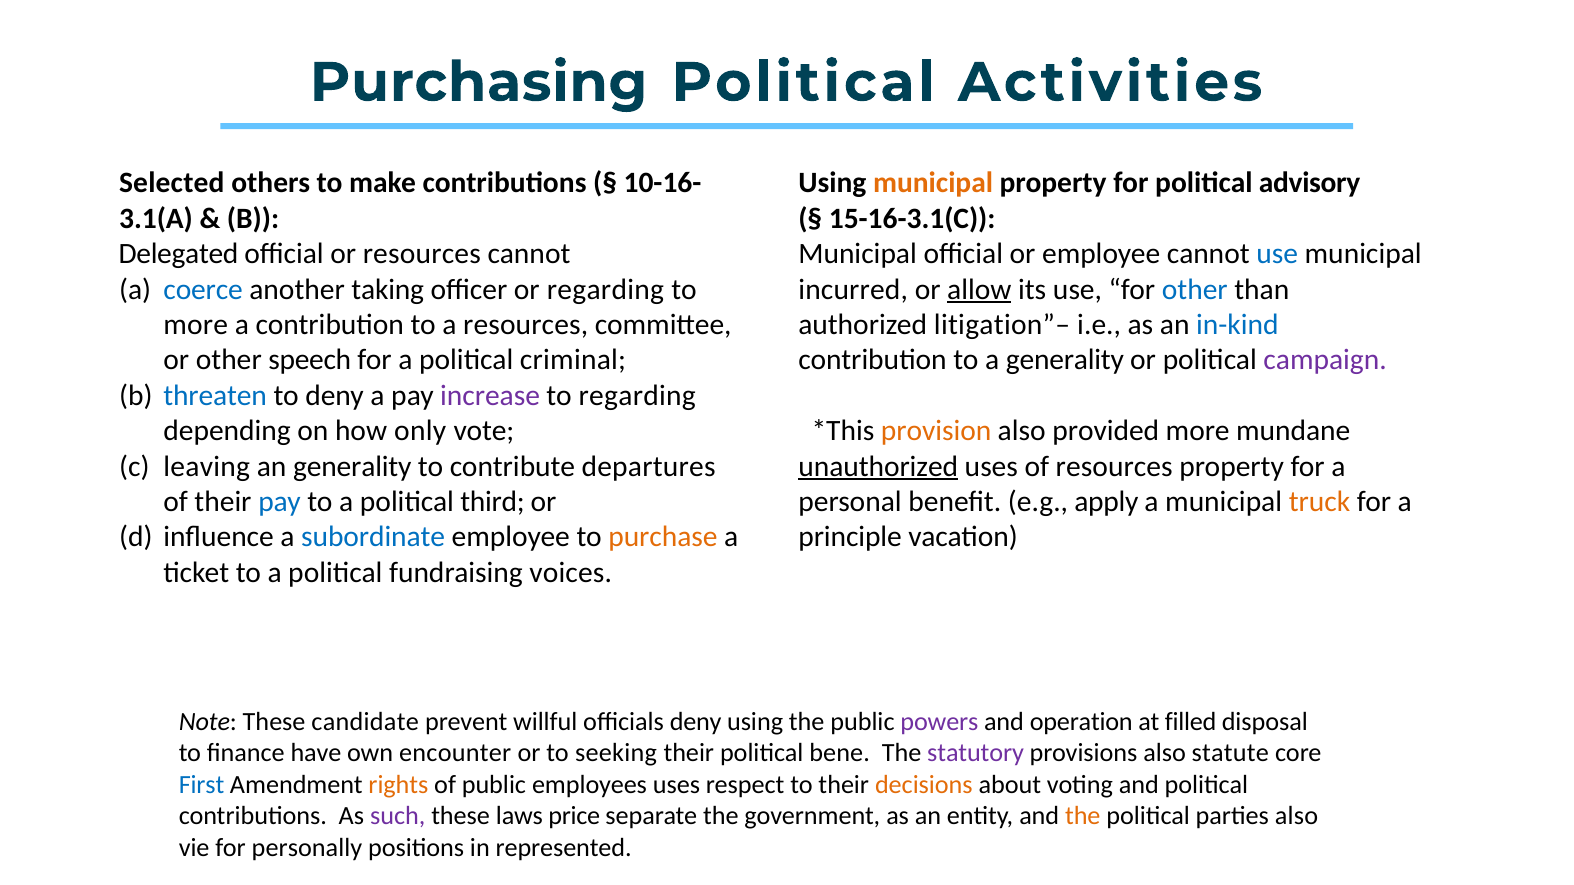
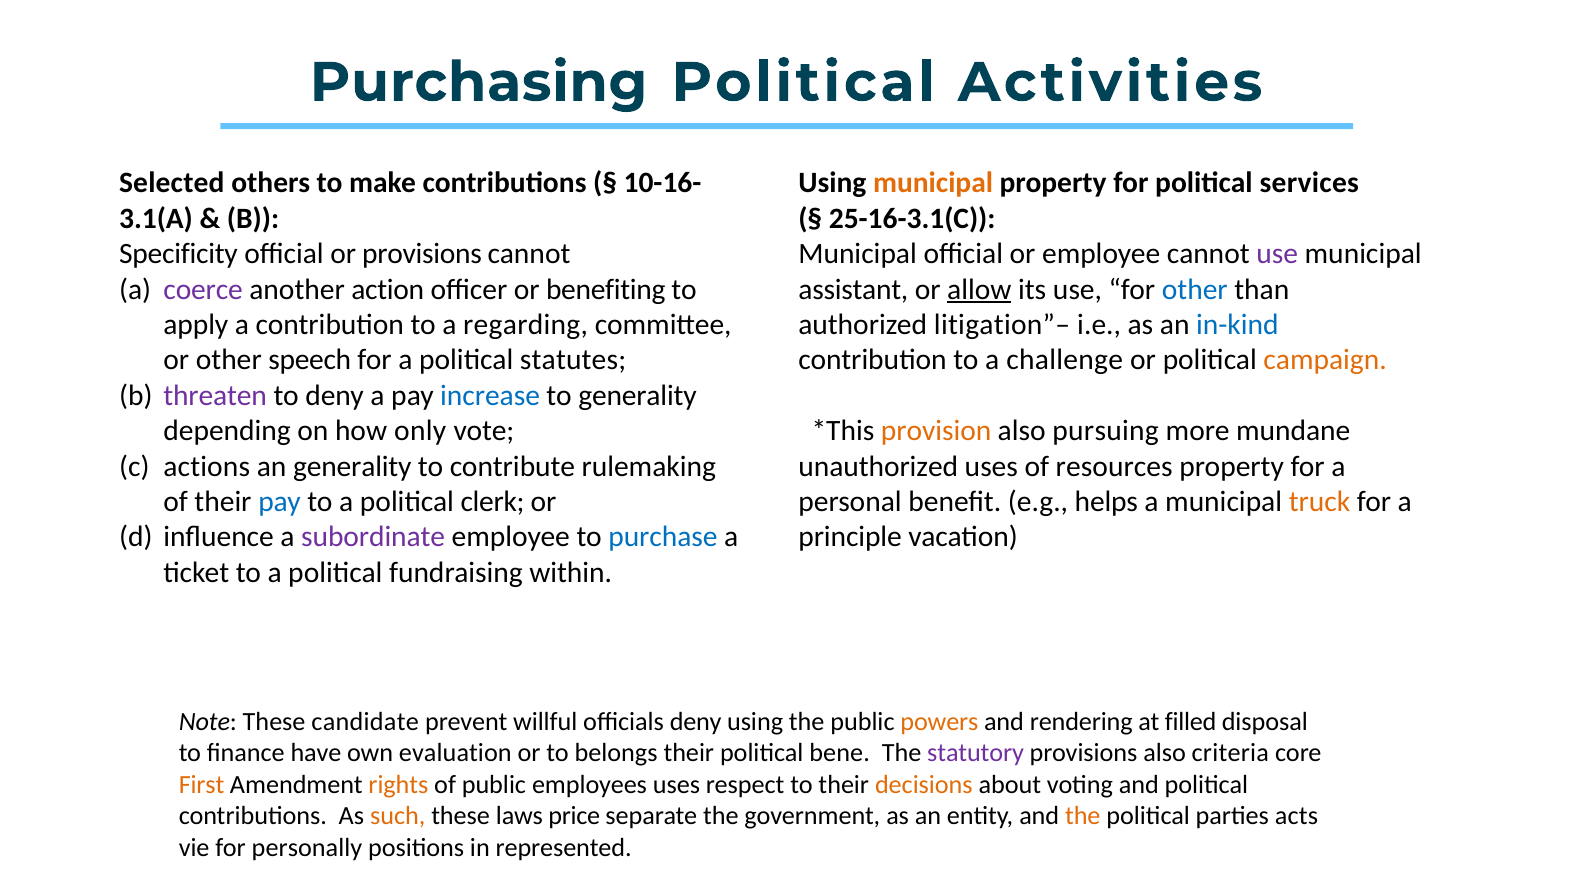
advisory: advisory -> services (1309, 183)
15-16-3.1(C: 15-16-3.1(C -> 25-16-3.1(C (912, 219)
Delegated: Delegated -> Specificity (178, 254)
or resources: resources -> provisions (422, 254)
use colour: blue -> purple (1277, 254)
coerce colour: blue -> purple (203, 289)
taking: taking -> action (388, 289)
or regarding: regarding -> benefiting (606, 289)
incurred: incurred -> assistant (853, 289)
more: more -> apply (196, 325)
a resources: resources -> regarding (526, 325)
criminal: criminal -> statutes (573, 360)
a generality: generality -> challenge (1065, 360)
campaign colour: purple -> orange (1325, 360)
threaten colour: blue -> purple (215, 396)
increase colour: purple -> blue (490, 396)
to regarding: regarding -> generality (637, 396)
provided: provided -> pursuing (1106, 431)
leaving: leaving -> actions (207, 467)
departures: departures -> rulemaking (649, 467)
unauthorized underline: present -> none (878, 467)
third: third -> clerk (493, 502)
apply: apply -> helps (1106, 502)
subordinate colour: blue -> purple (373, 537)
purchase colour: orange -> blue (663, 537)
voices: voices -> within (571, 573)
powers colour: purple -> orange (939, 722)
operation: operation -> rendering (1081, 722)
encounter: encounter -> evaluation (455, 754)
seeking: seeking -> belongs (616, 754)
statute: statute -> criteria (1230, 754)
First colour: blue -> orange (202, 785)
such colour: purple -> orange (398, 816)
parties also: also -> acts (1296, 816)
